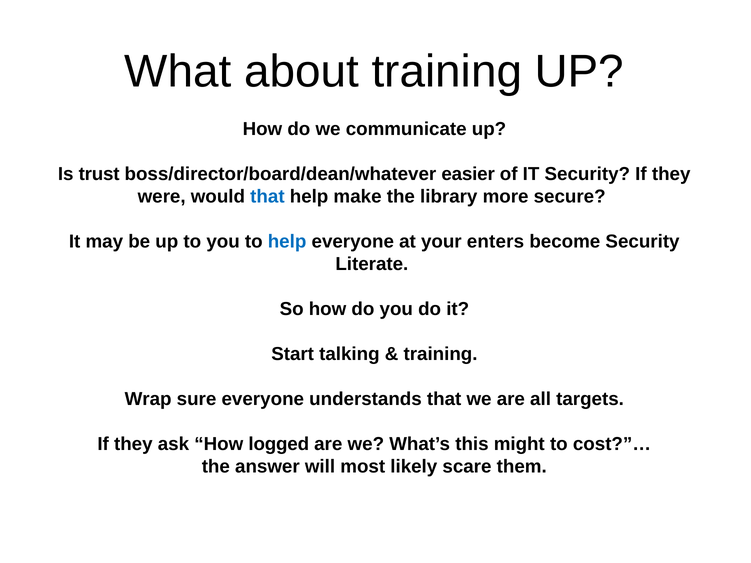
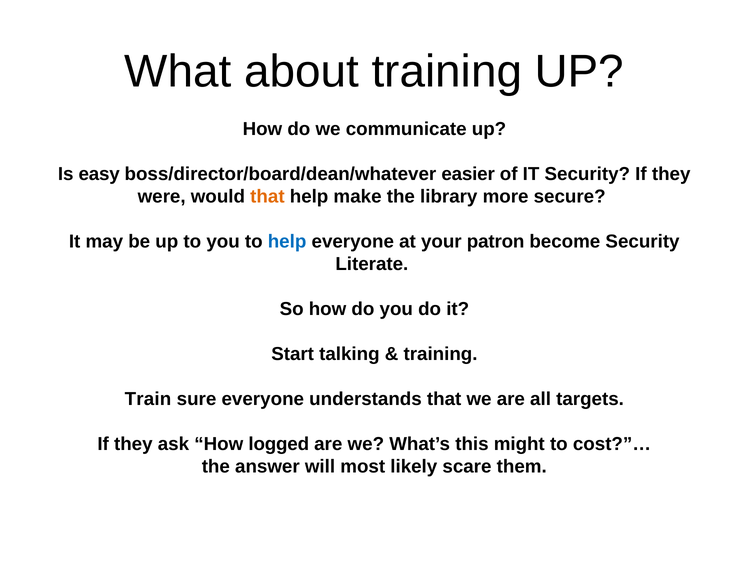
trust: trust -> easy (99, 174)
that colour: blue -> orange (267, 196)
enters: enters -> patron (496, 242)
Wrap: Wrap -> Train (148, 399)
